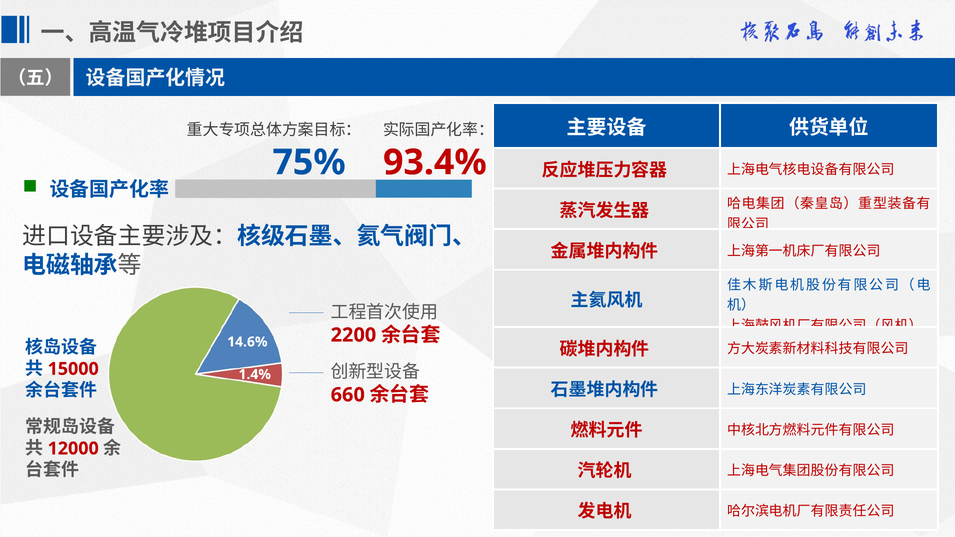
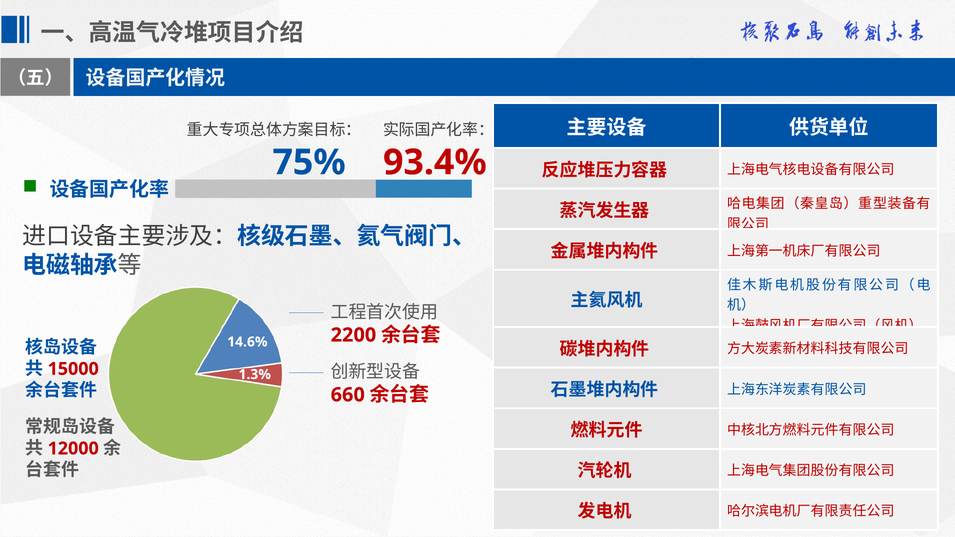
1.4%: 1.4% -> 1.3% (255, 375)
